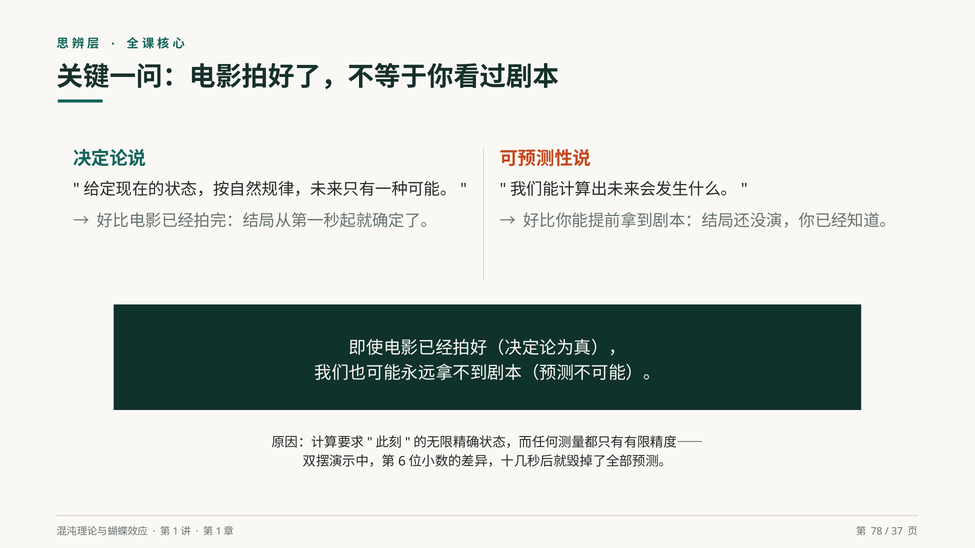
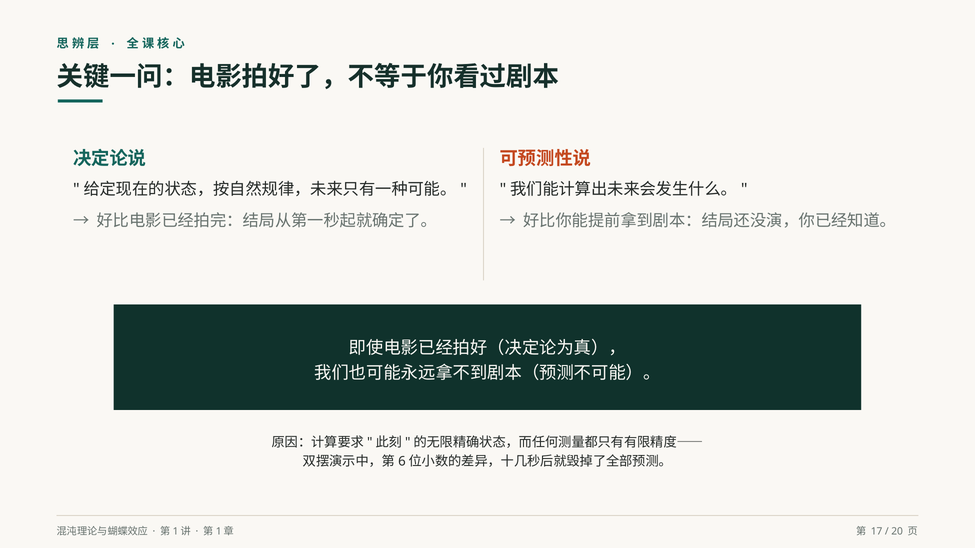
78: 78 -> 17 (877, 532)
37: 37 -> 20 (897, 532)
